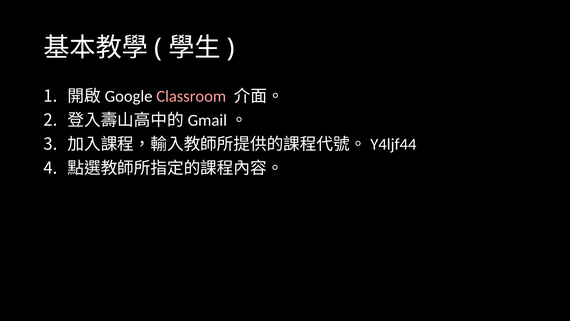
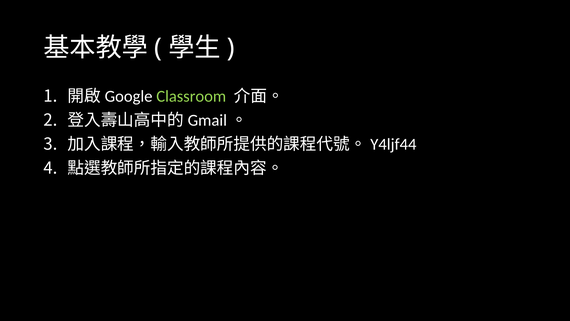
Classroom colour: pink -> light green (191, 96)
